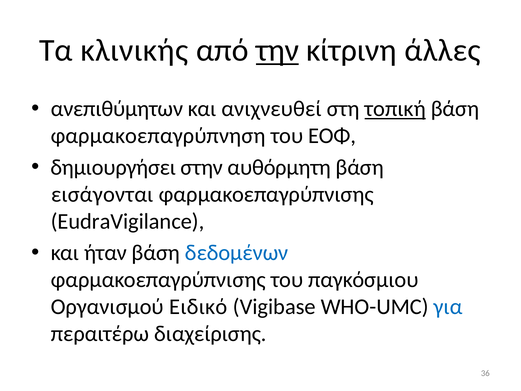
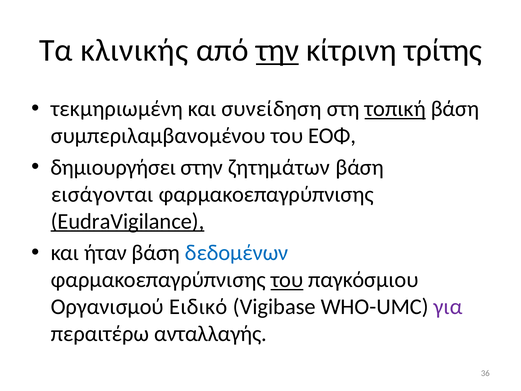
άλλες: άλλες -> τρίτης (443, 50)
ανεπιθύμητων: ανεπιθύμητων -> τεκμηριωμένη (117, 109)
ανιχνευθεί: ανιχνευθεί -> συνείδηση (271, 109)
φαρμακοεπαγρύπνηση: φαρμακοεπαγρύπνηση -> συμπεριλαμβανομένου (158, 136)
αυθόρμητη: αυθόρμητη -> ζητημάτων (279, 167)
EudraVigilance underline: none -> present (128, 221)
του underline: none -> present (287, 280)
για colour: blue -> purple (448, 307)
διαχείρισης: διαχείρισης -> ανταλλαγής (210, 334)
